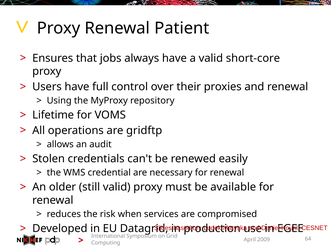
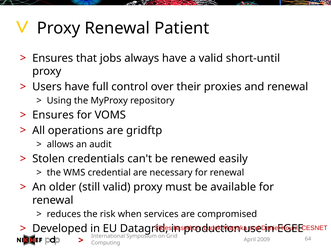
short-core: short-core -> short-until (253, 58)
Lifetime: Lifetime -> Ensures (53, 115)
